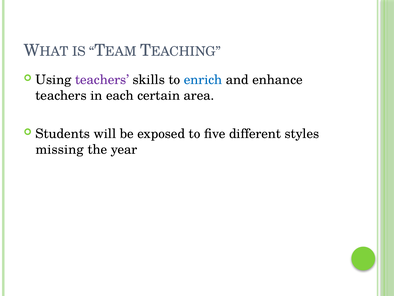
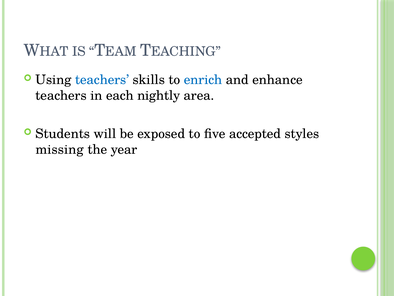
teachers colour: purple -> blue (102, 80)
certain: certain -> nightly (159, 95)
different: different -> accepted (255, 134)
